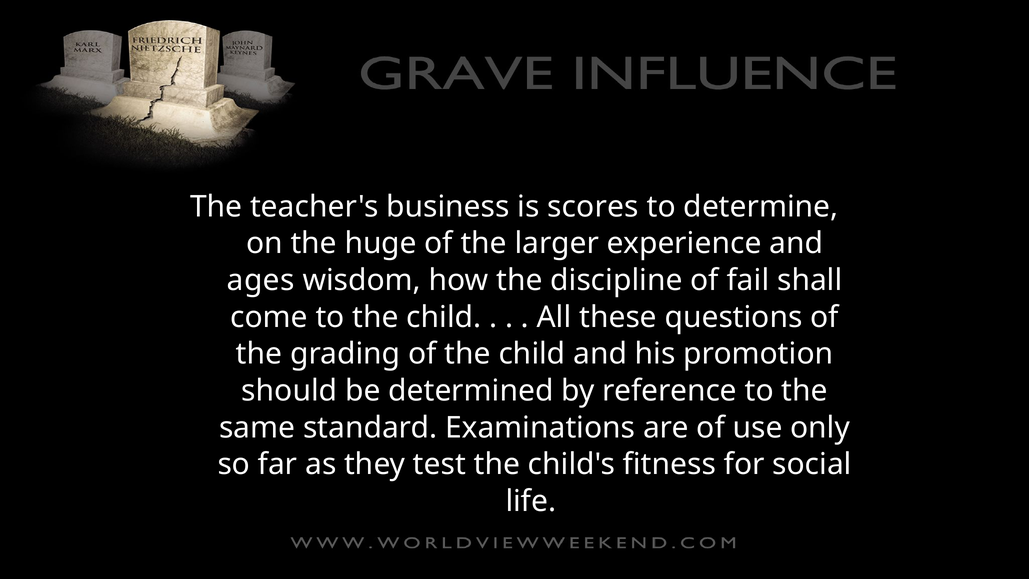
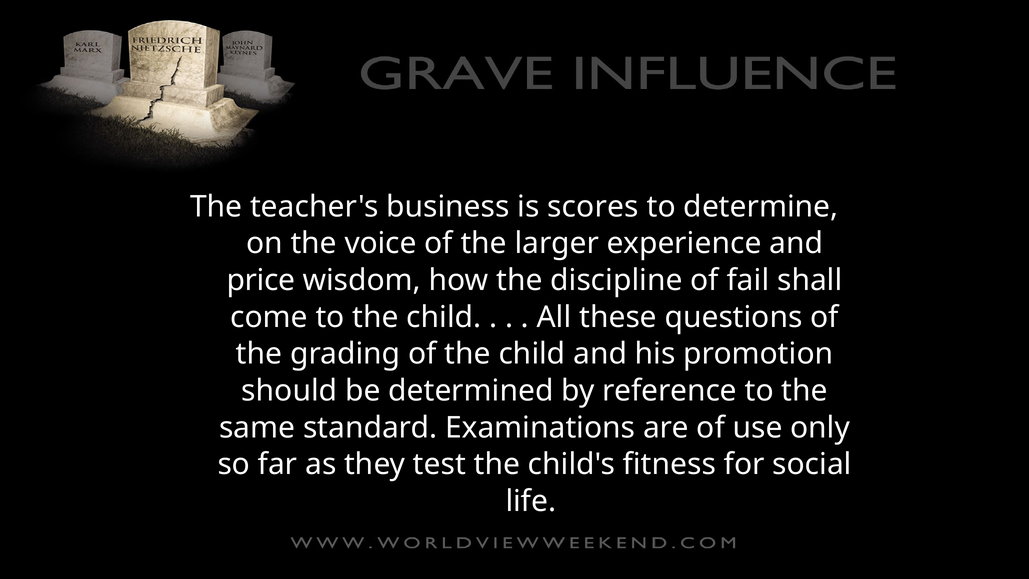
huge: huge -> voice (381, 243)
ages: ages -> price (261, 280)
